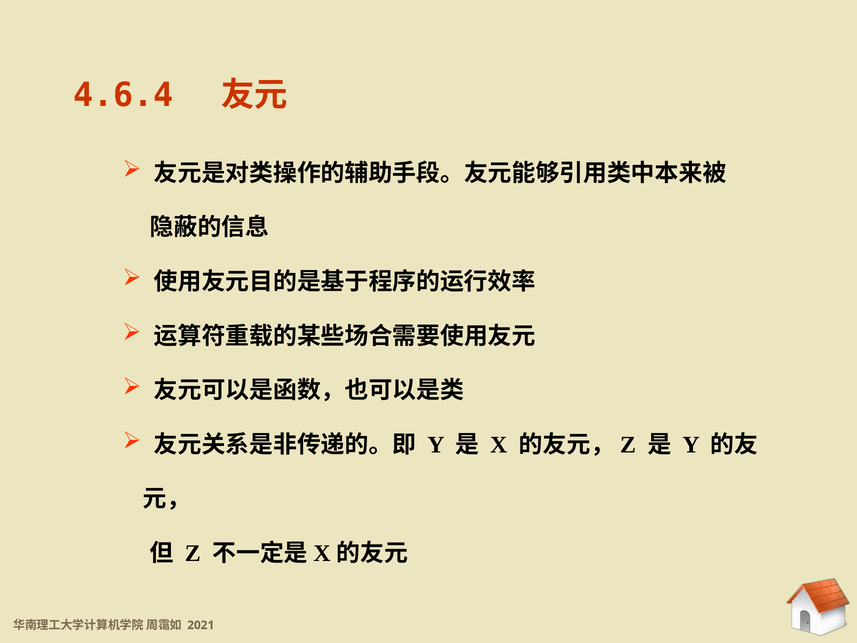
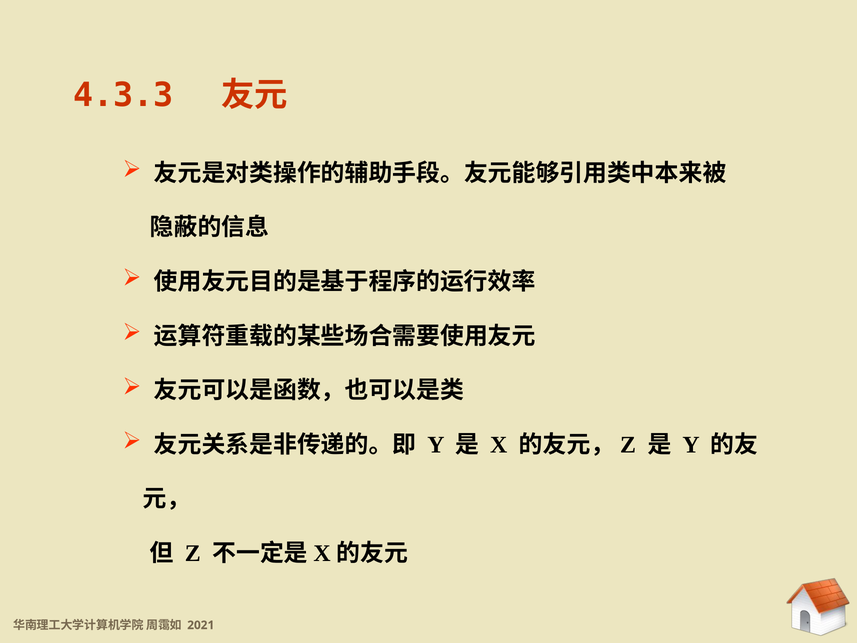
4.6.4: 4.6.4 -> 4.3.3 (123, 95)
